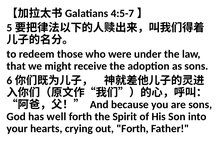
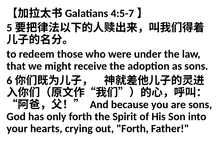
well: well -> only (57, 117)
